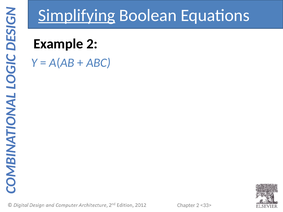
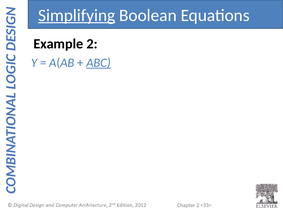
ABC underline: none -> present (99, 63)
